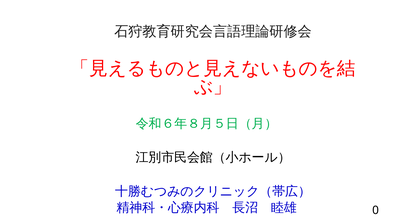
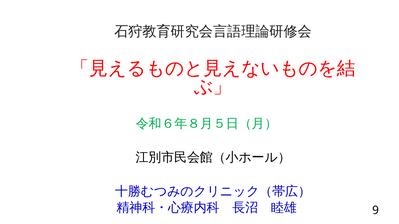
0: 0 -> 9 (376, 211)
